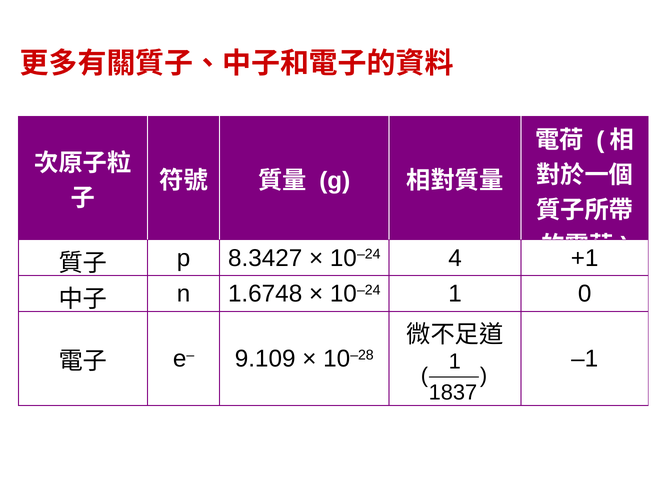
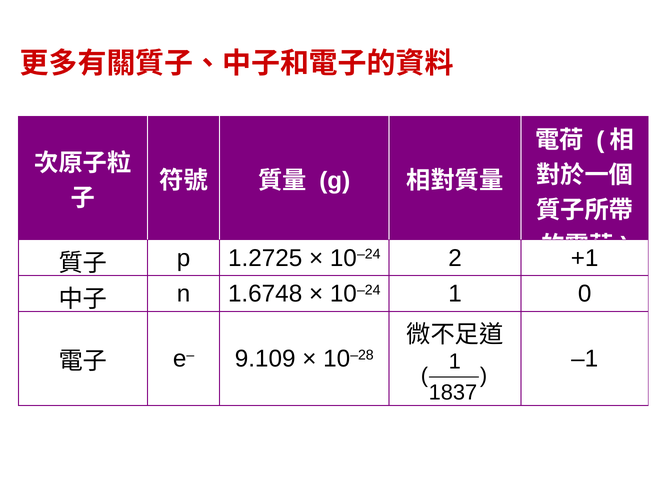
8.3427: 8.3427 -> 1.2725 (265, 258)
4: 4 -> 2 (455, 258)
